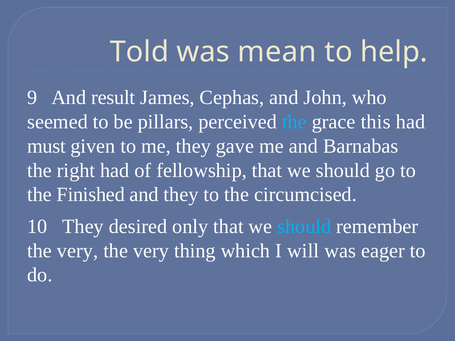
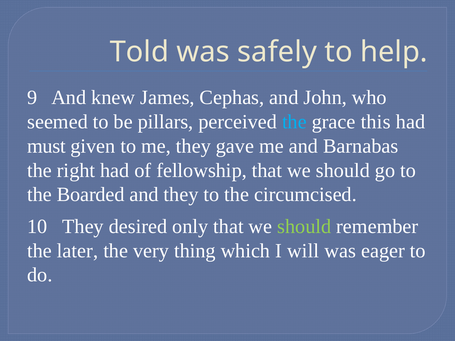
mean: mean -> safely (277, 52)
result: result -> knew (113, 98)
Finished: Finished -> Boarded (91, 195)
should colour: light blue -> light green (304, 227)
very: very -> later (78, 251)
